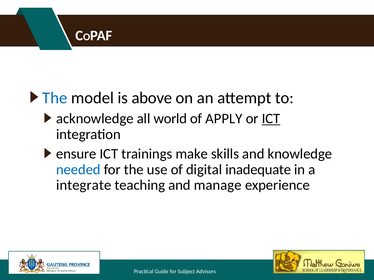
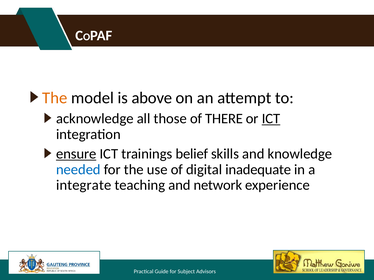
The colour: blue -> orange (55, 98)
world: world -> those (170, 119)
APPLY: APPLY -> THERE (224, 119)
ensure underline: none -> present (76, 154)
make: make -> belief (192, 154)
manage: manage -> network (218, 186)
